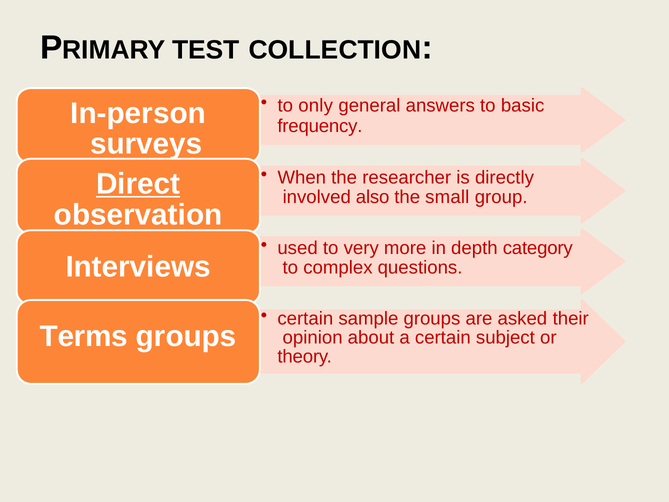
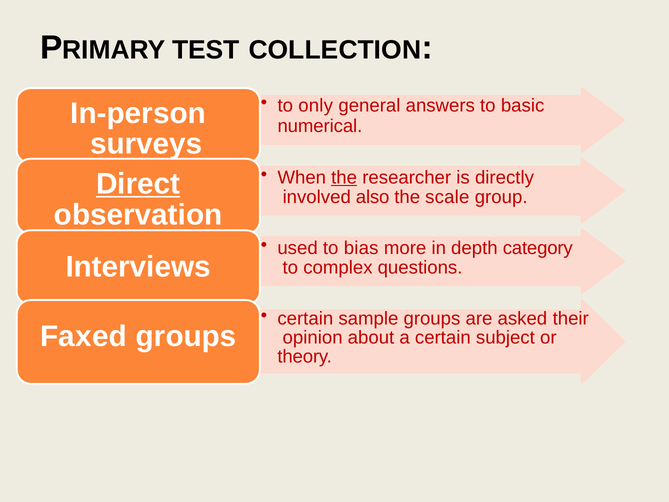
frequency: frequency -> numerical (320, 126)
the underline: none -> present (344, 178)
small: small -> scale (447, 197)
very: very -> bias (361, 248)
Terms: Terms -> Faxed (84, 336)
